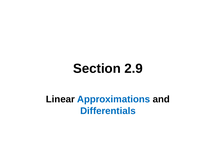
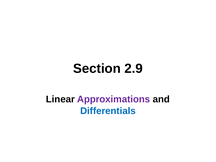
Approximations colour: blue -> purple (114, 99)
